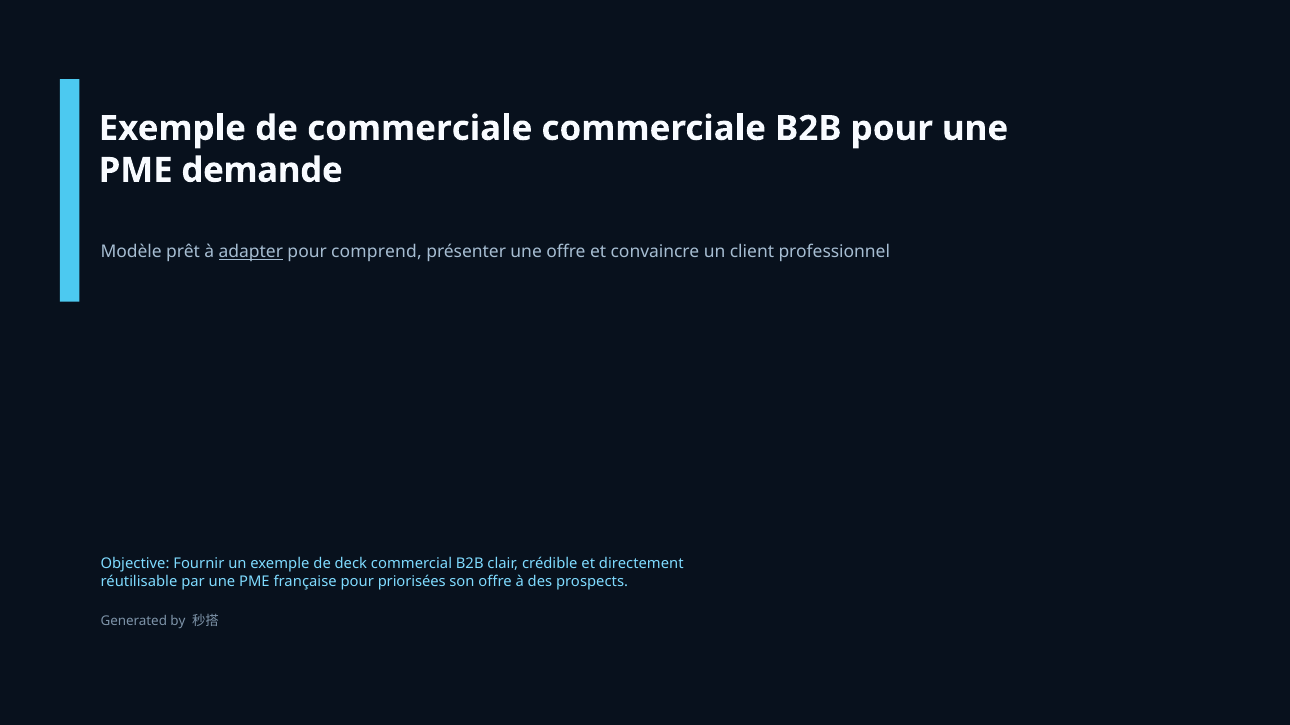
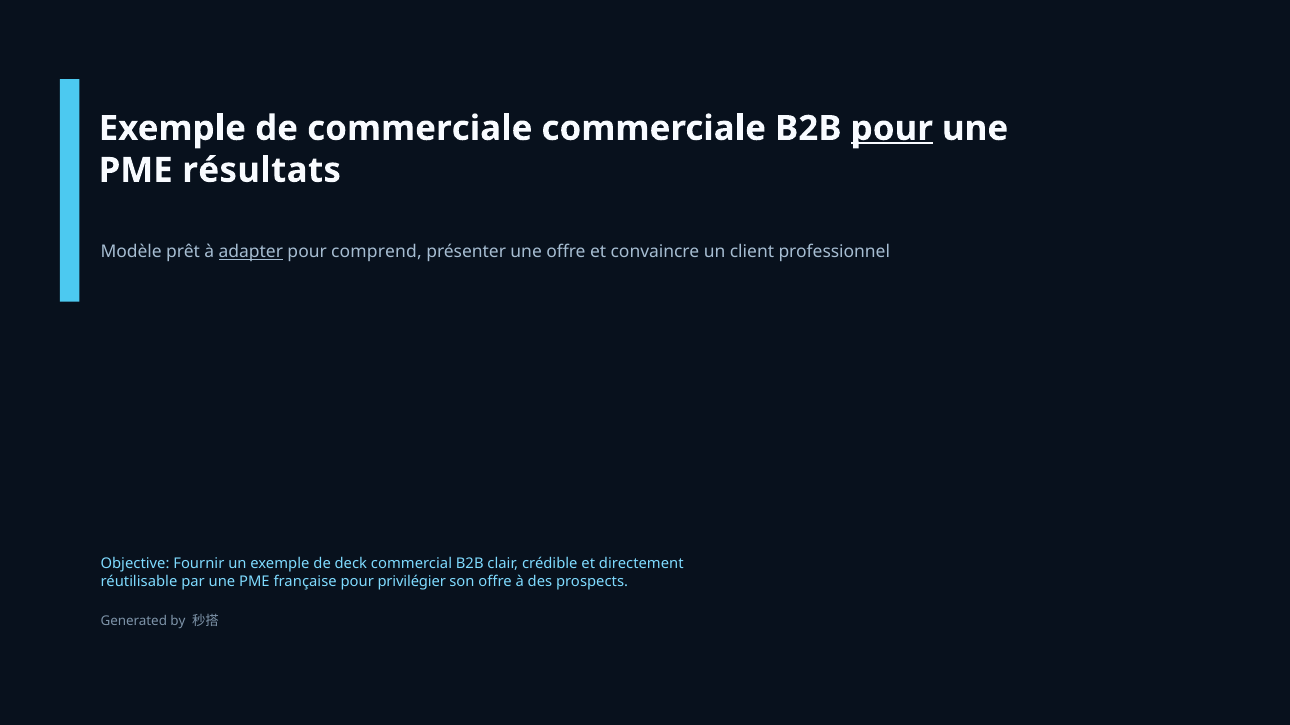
pour underline: none -> present (892, 129)
demande: demande -> résultats (262, 170)
priorisées: priorisées -> privilégier (412, 582)
